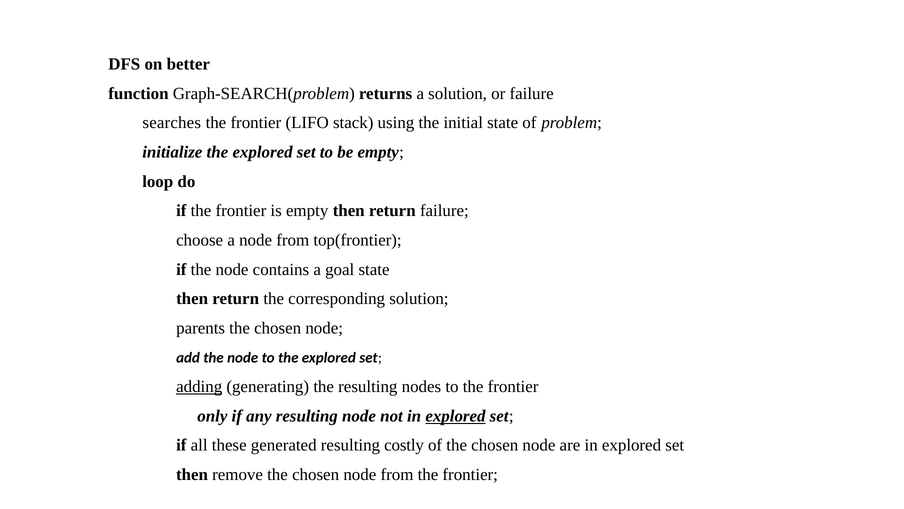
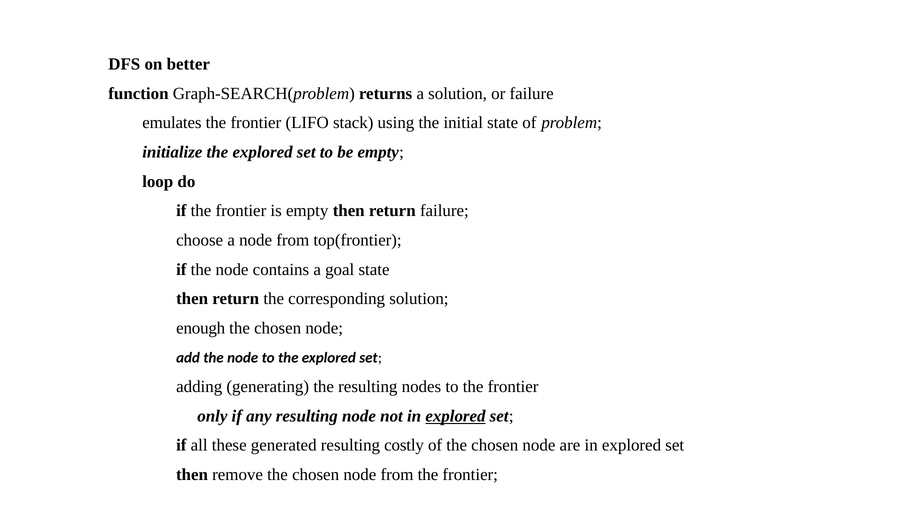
searches: searches -> emulates (172, 123)
parents: parents -> enough (201, 328)
adding underline: present -> none (199, 386)
